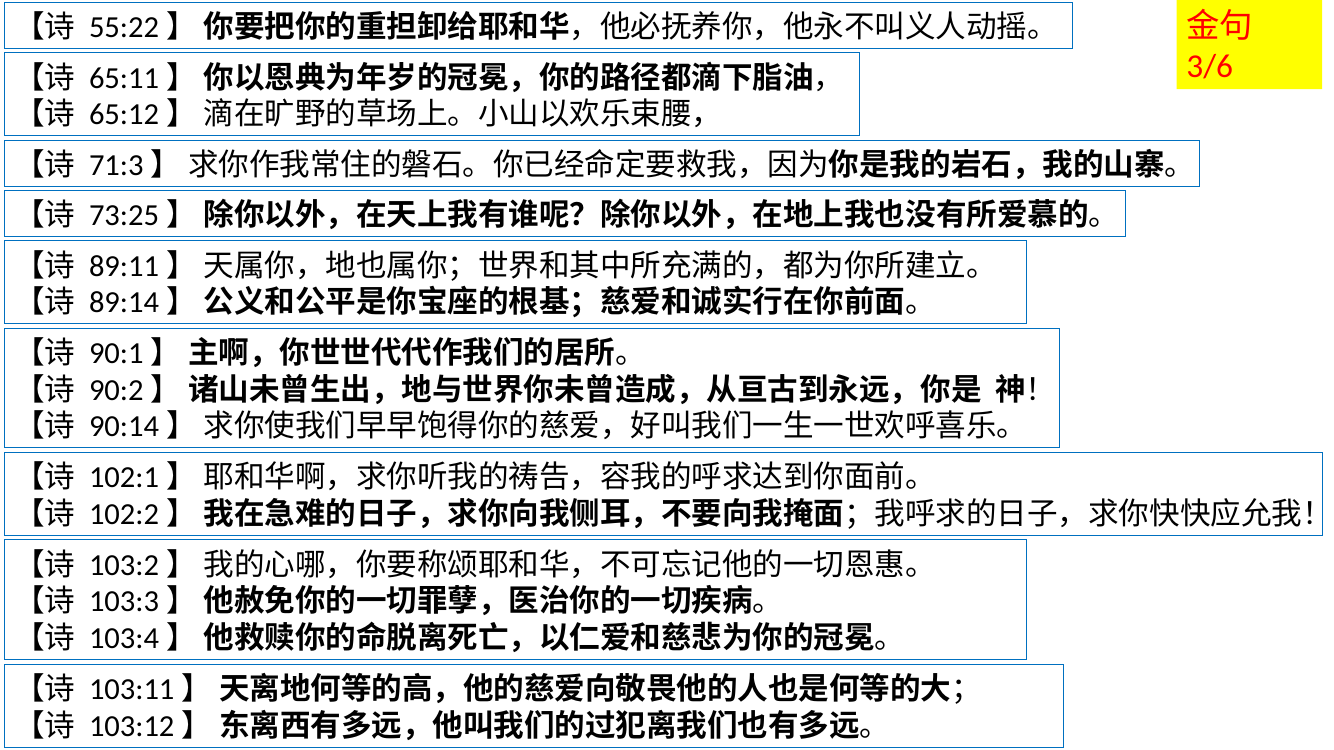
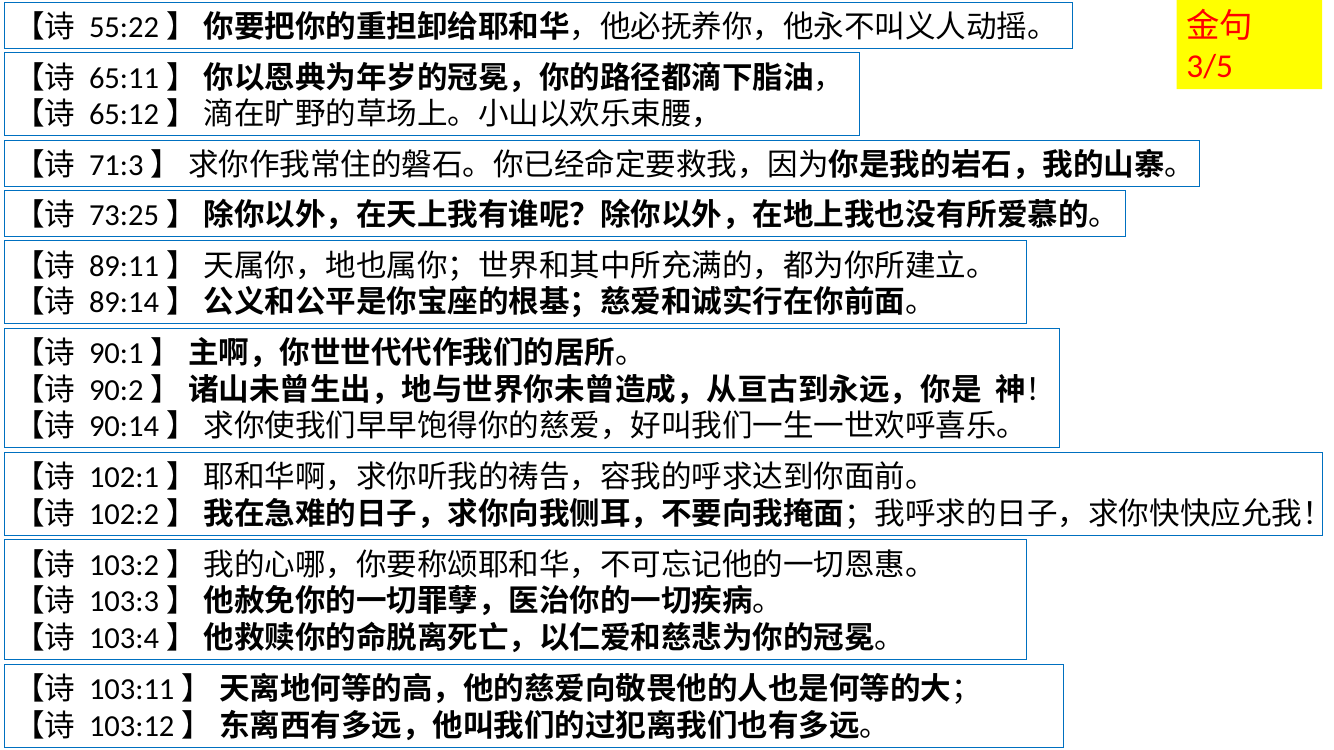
3/6: 3/6 -> 3/5 (1210, 67)
